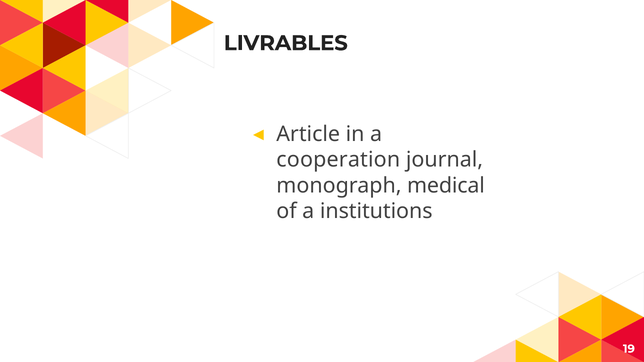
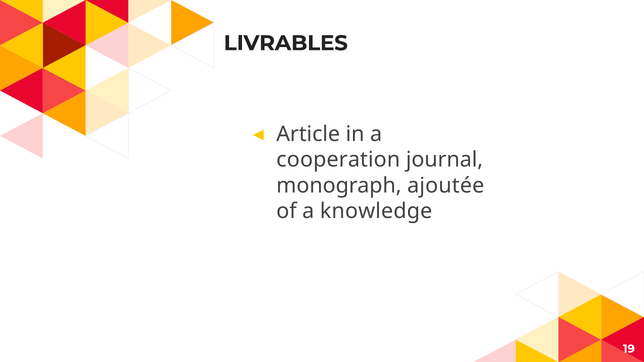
medical: medical -> ajoutée (446, 186)
institutions: institutions -> knowledge (376, 211)
